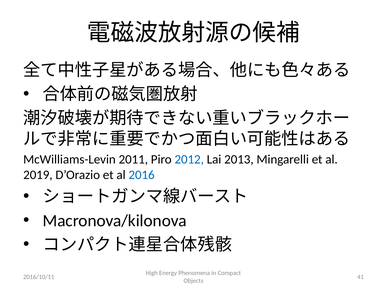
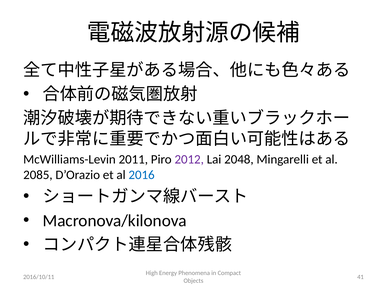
2012 colour: blue -> purple (189, 159)
2013: 2013 -> 2048 (239, 159)
2019: 2019 -> 2085 (38, 175)
